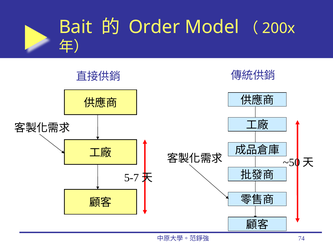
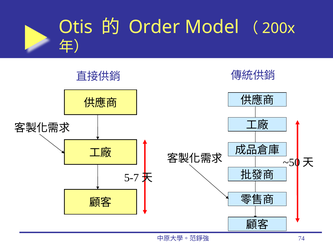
Bait: Bait -> Otis (76, 27)
